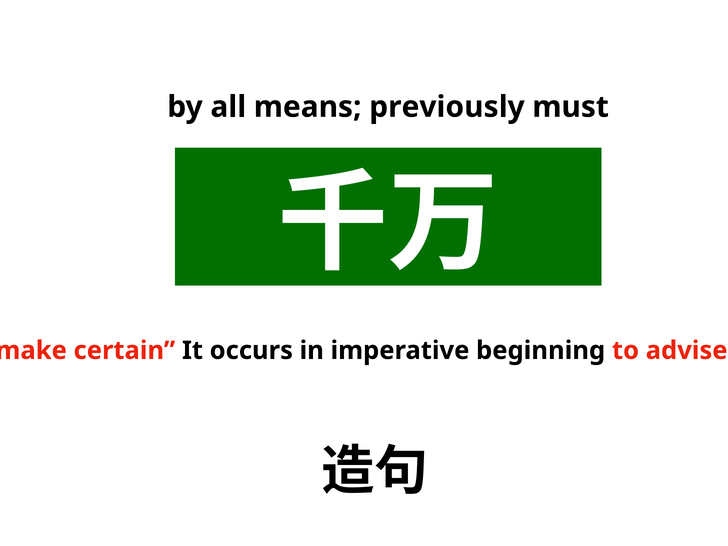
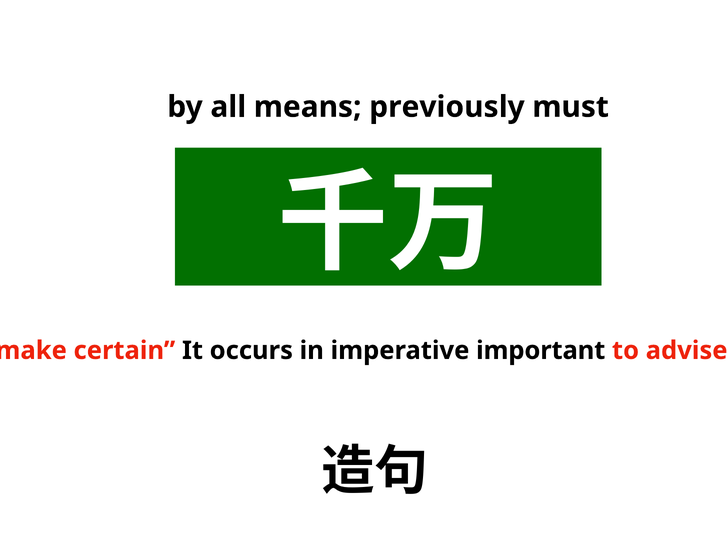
beginning: beginning -> important (541, 350)
